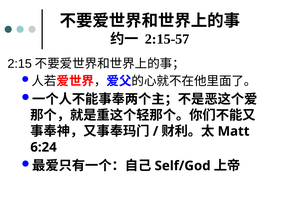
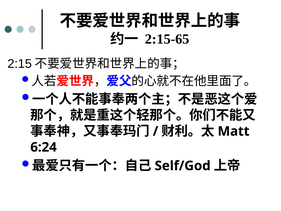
2:15-57: 2:15-57 -> 2:15-65 (167, 39)
